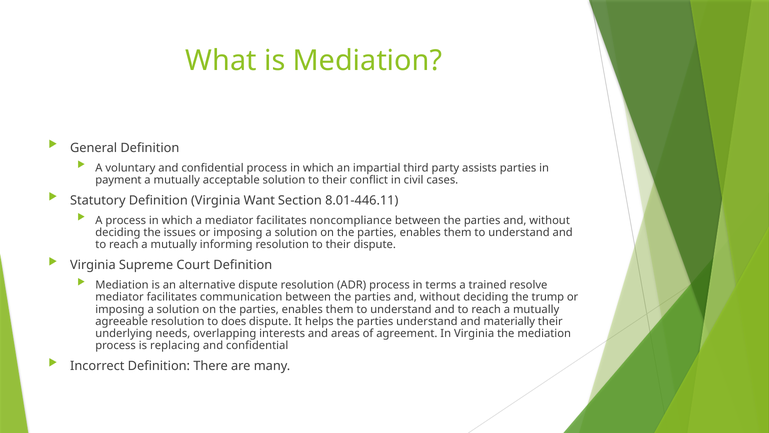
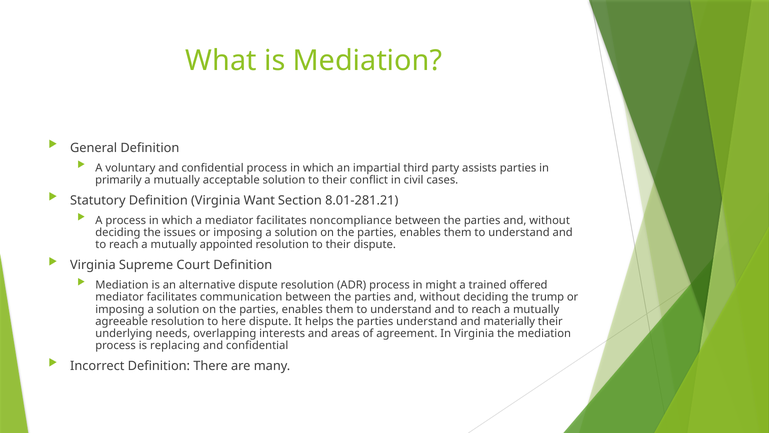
payment: payment -> primarily (118, 180)
8.01-446.11: 8.01-446.11 -> 8.01-281.21 (362, 200)
informing: informing -> appointed (226, 244)
terms: terms -> might (441, 285)
resolve: resolve -> offered (528, 285)
does: does -> here (234, 321)
